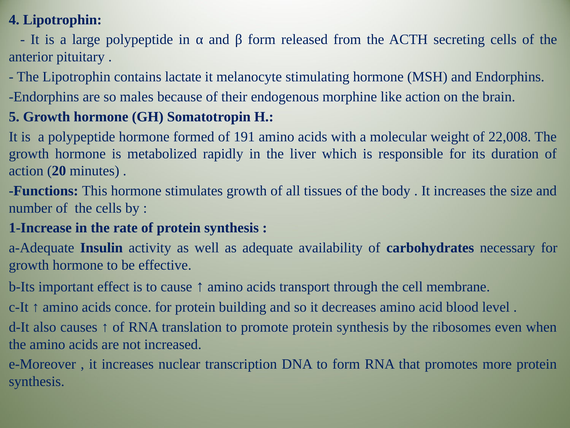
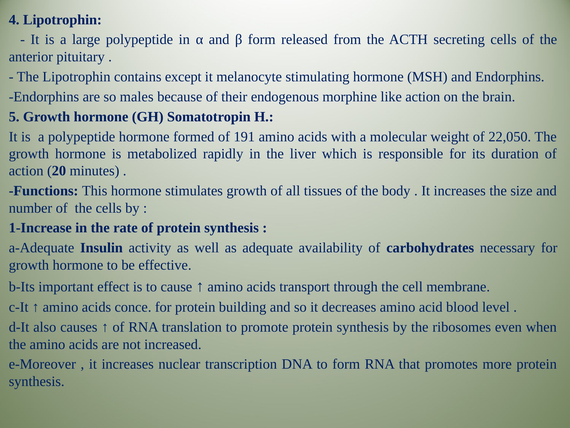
lactate: lactate -> except (183, 77)
22,008: 22,008 -> 22,050 (510, 136)
